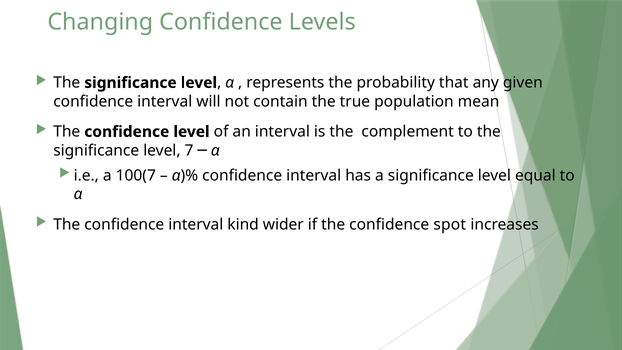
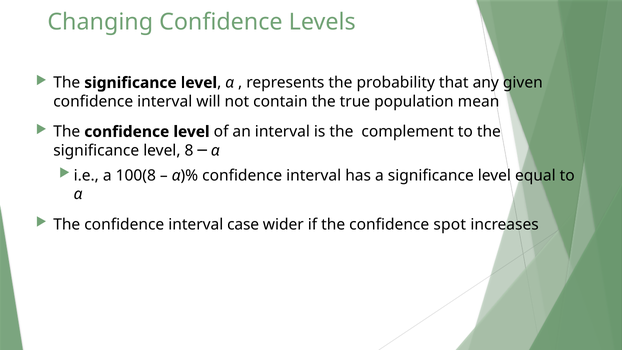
7: 7 -> 8 (189, 150)
100(7: 100(7 -> 100(8 (136, 176)
kind: kind -> case (243, 224)
